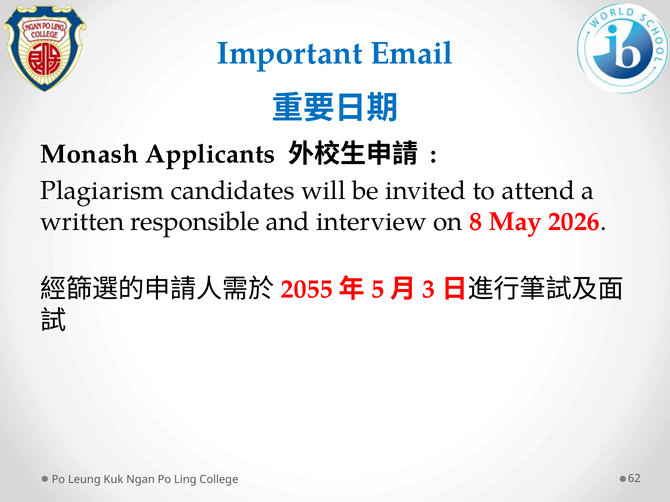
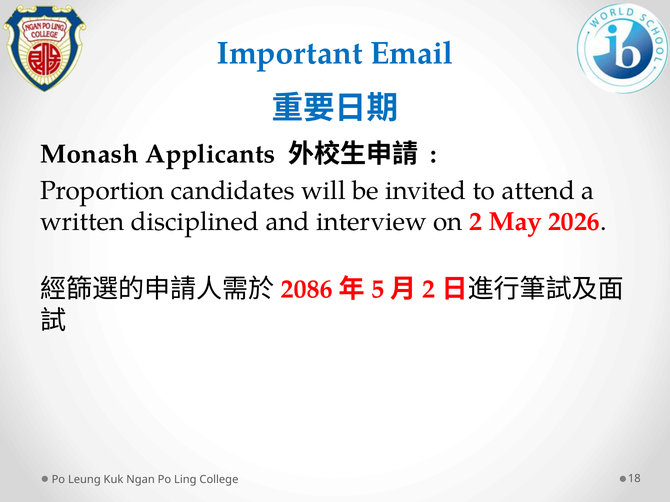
Plagiarism: Plagiarism -> Proportion (102, 191)
responsible: responsible -> disciplined (195, 222)
on 8: 8 -> 2 (476, 222)
2055: 2055 -> 2086 (307, 290)
3: 3 -> 2 (429, 290)
62: 62 -> 18 (634, 479)
